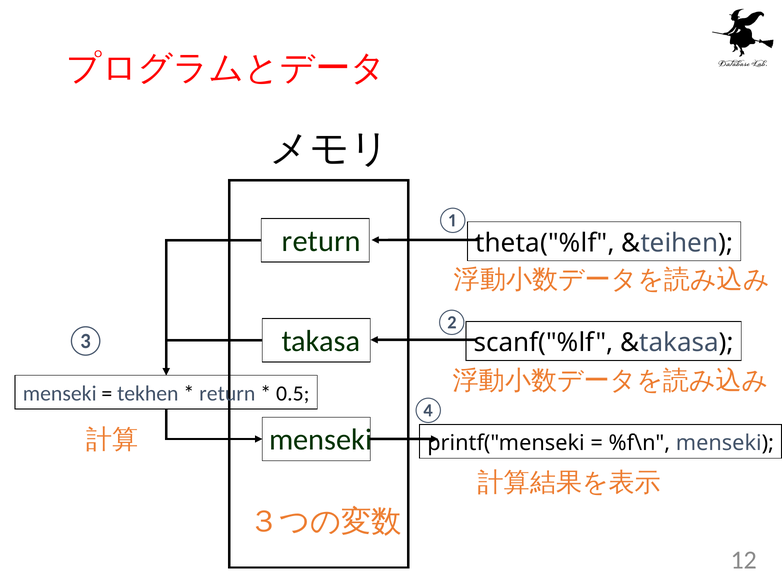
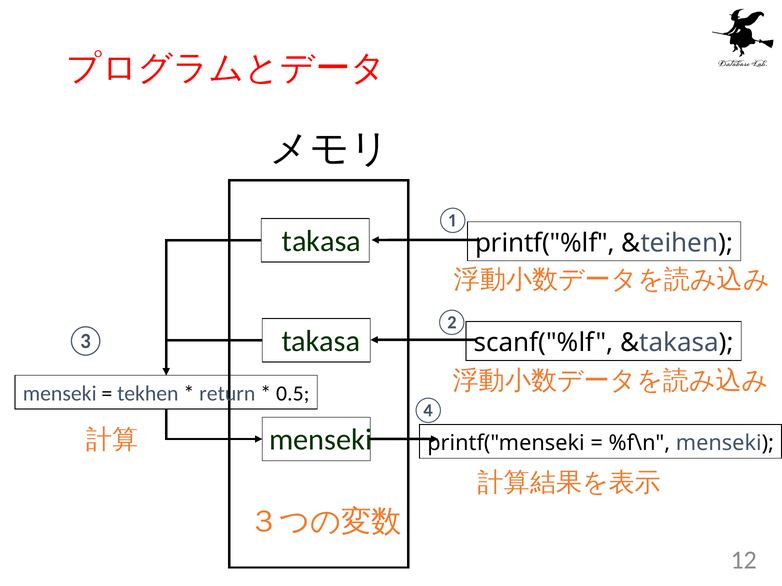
return: return -> takasa (321, 241)
theta("%lf: theta("%lf -> printf("%lf (545, 243)
